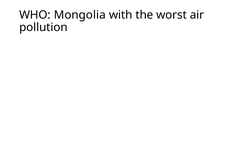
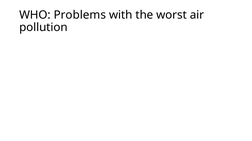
Mongolia: Mongolia -> Problems (80, 15)
